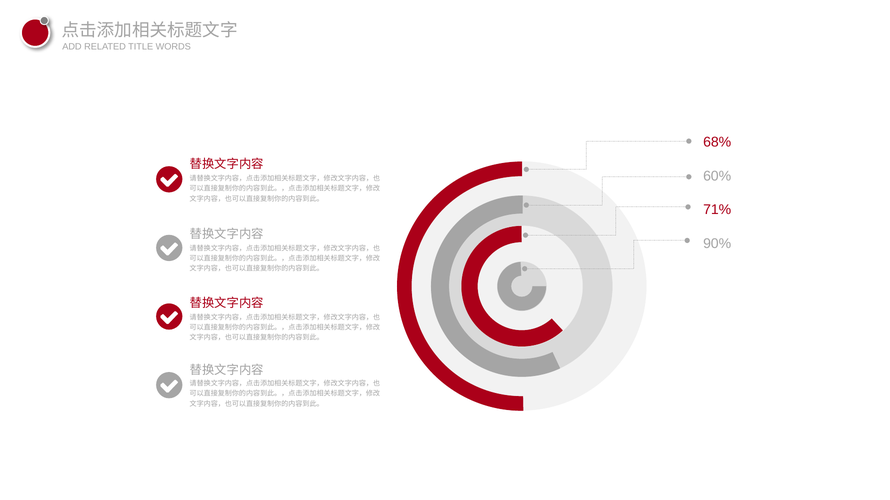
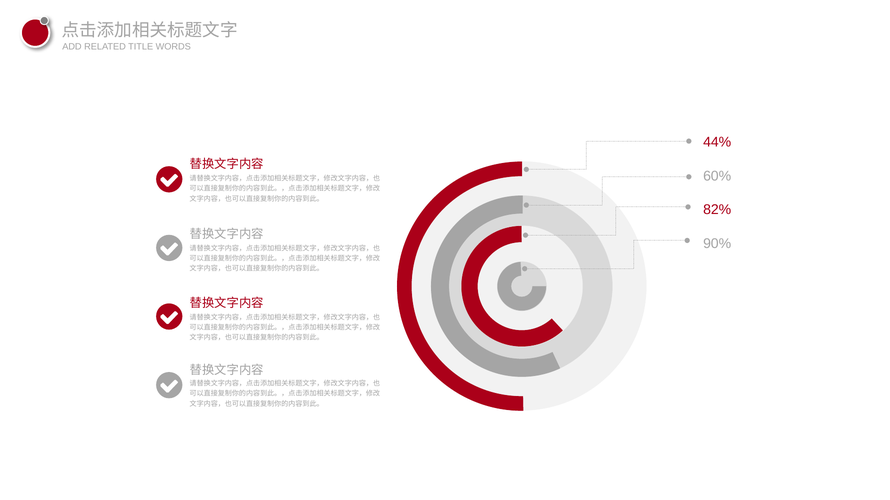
68%: 68% -> 44% (717, 142)
71%: 71% -> 82% (717, 210)
